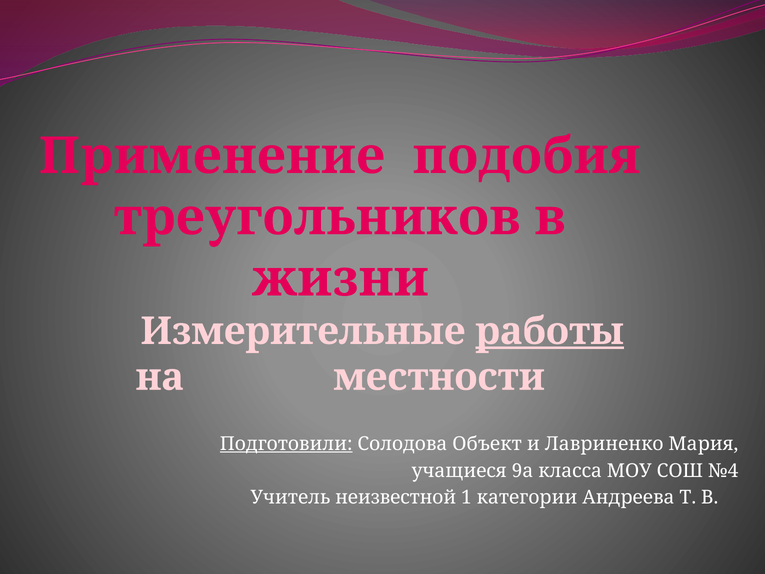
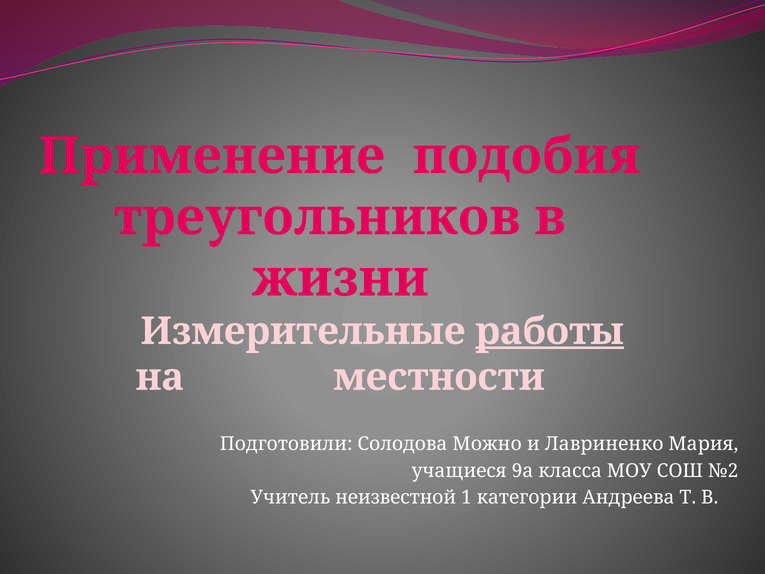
Подготовили underline: present -> none (286, 444)
Объект: Объект -> Можно (487, 444)
№4: №4 -> №2 (723, 470)
